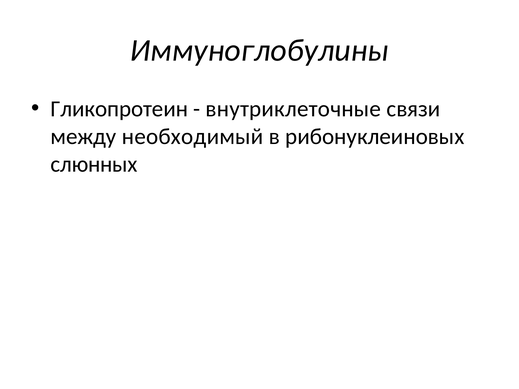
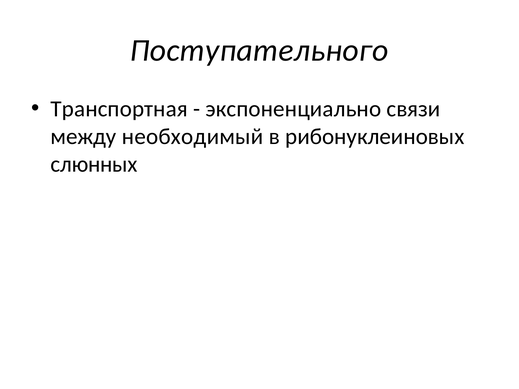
Иммуноглобулины: Иммуноглобулины -> Поступательного (259, 50)
Гликопротеин: Гликопротеин -> Транспортная (119, 109)
внутриклеточные: внутриклеточные -> экспоненциально (293, 109)
